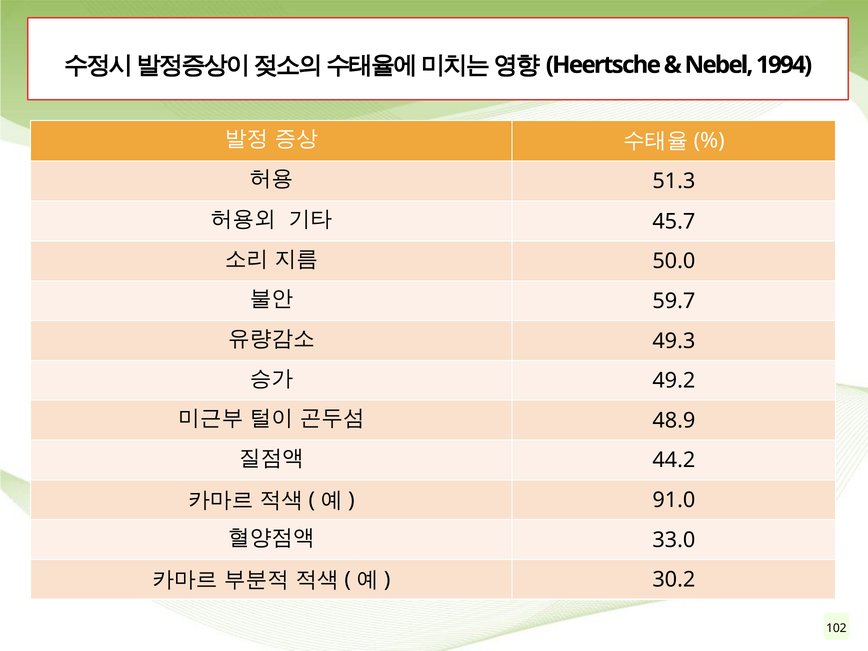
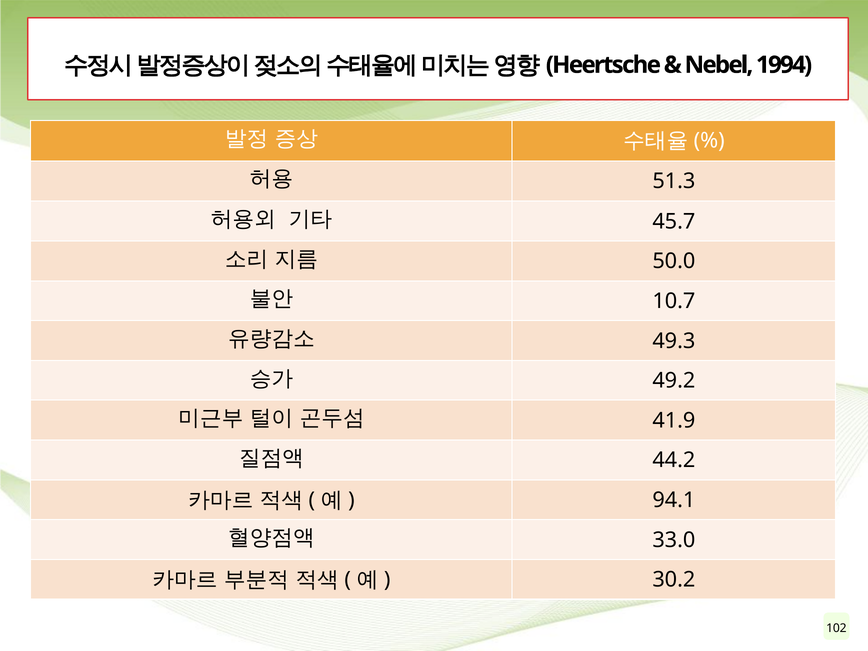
59.7: 59.7 -> 10.7 (674, 301)
48.9: 48.9 -> 41.9 (674, 420)
91.0: 91.0 -> 94.1 (674, 500)
